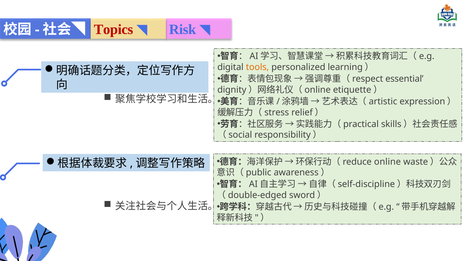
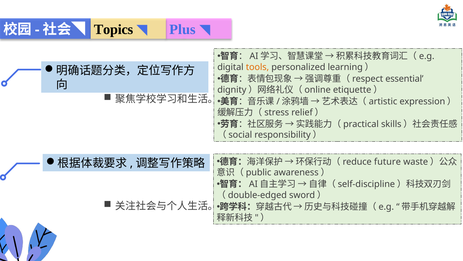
Topics colour: red -> black (114, 30)
Risk: Risk -> Plus (182, 30)
online: online -> future (387, 161)
